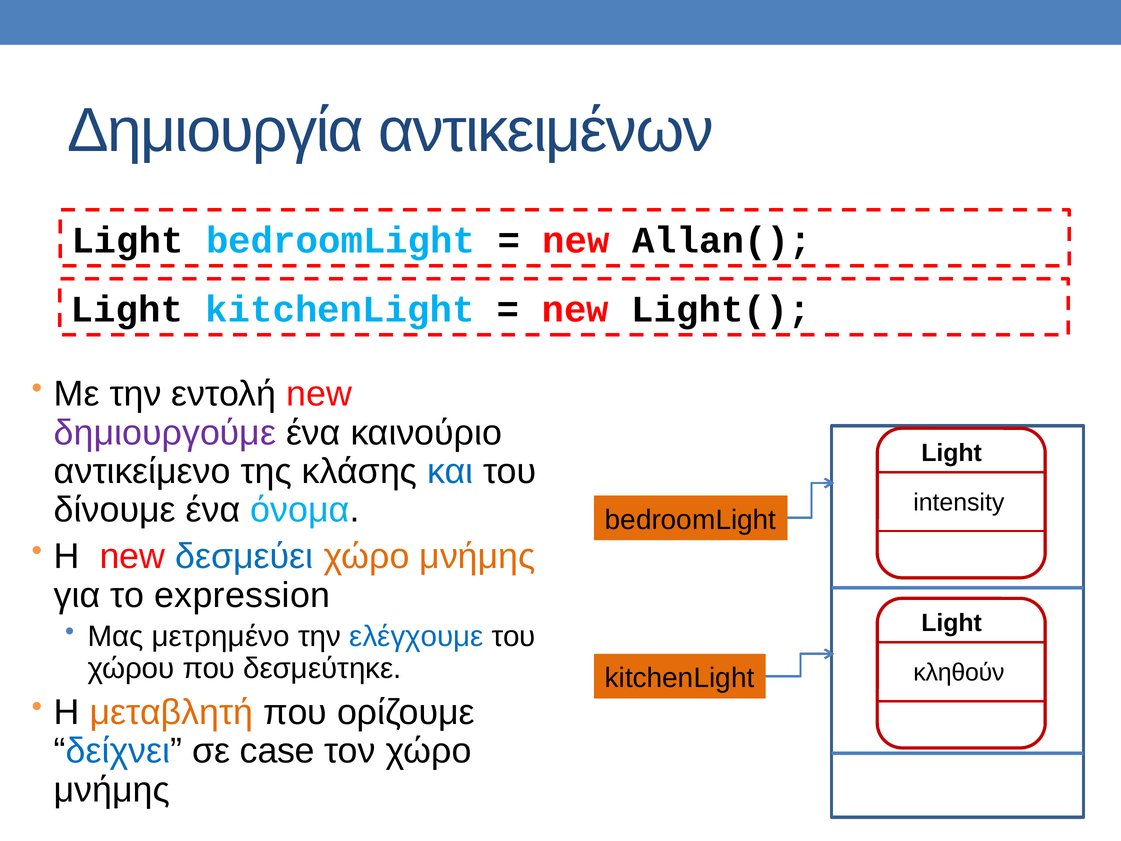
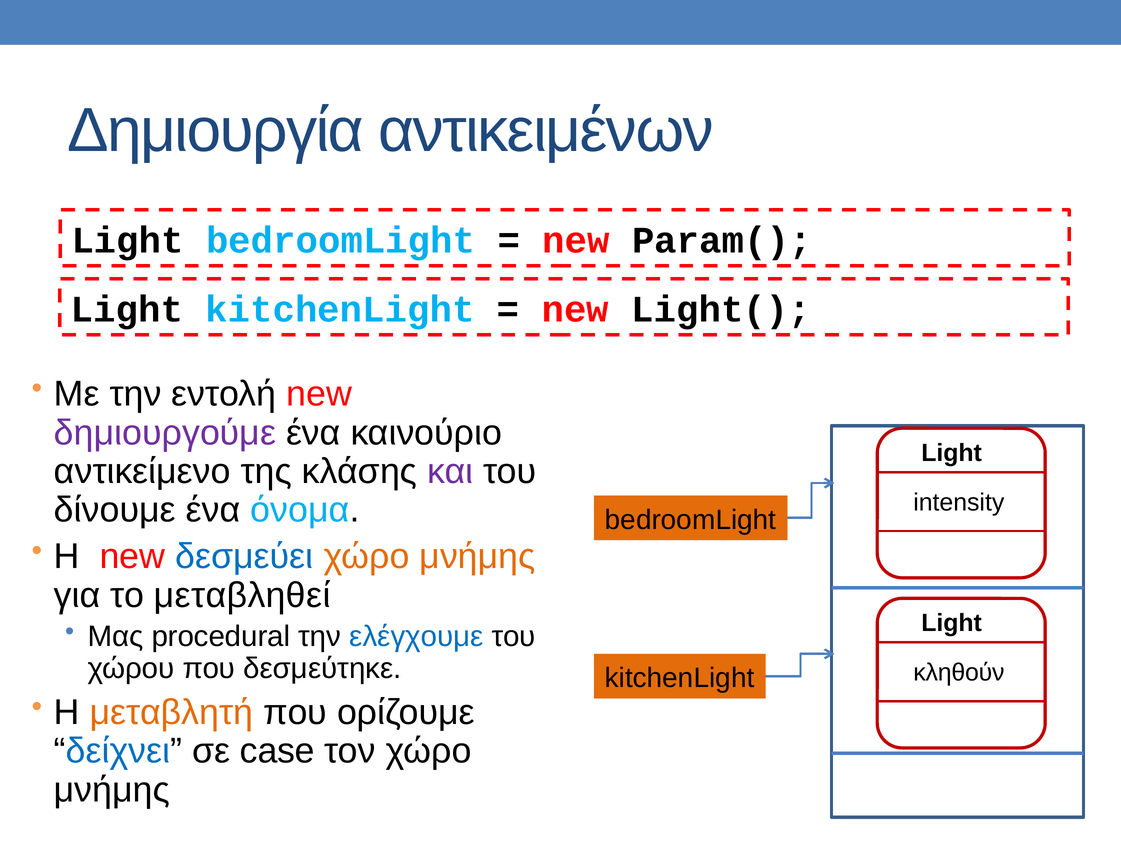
Allan(: Allan( -> Param( (722, 241)
και colour: blue -> purple (450, 471)
expression: expression -> μεταβληθεί (242, 595)
μετρημένο: μετρημένο -> procedural (221, 636)
